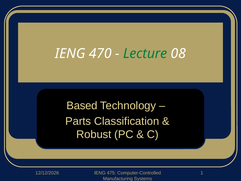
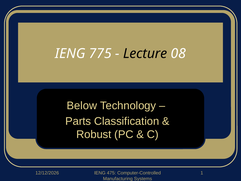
470: 470 -> 775 (100, 53)
Lecture colour: green -> black (145, 53)
Based: Based -> Below (82, 106)
